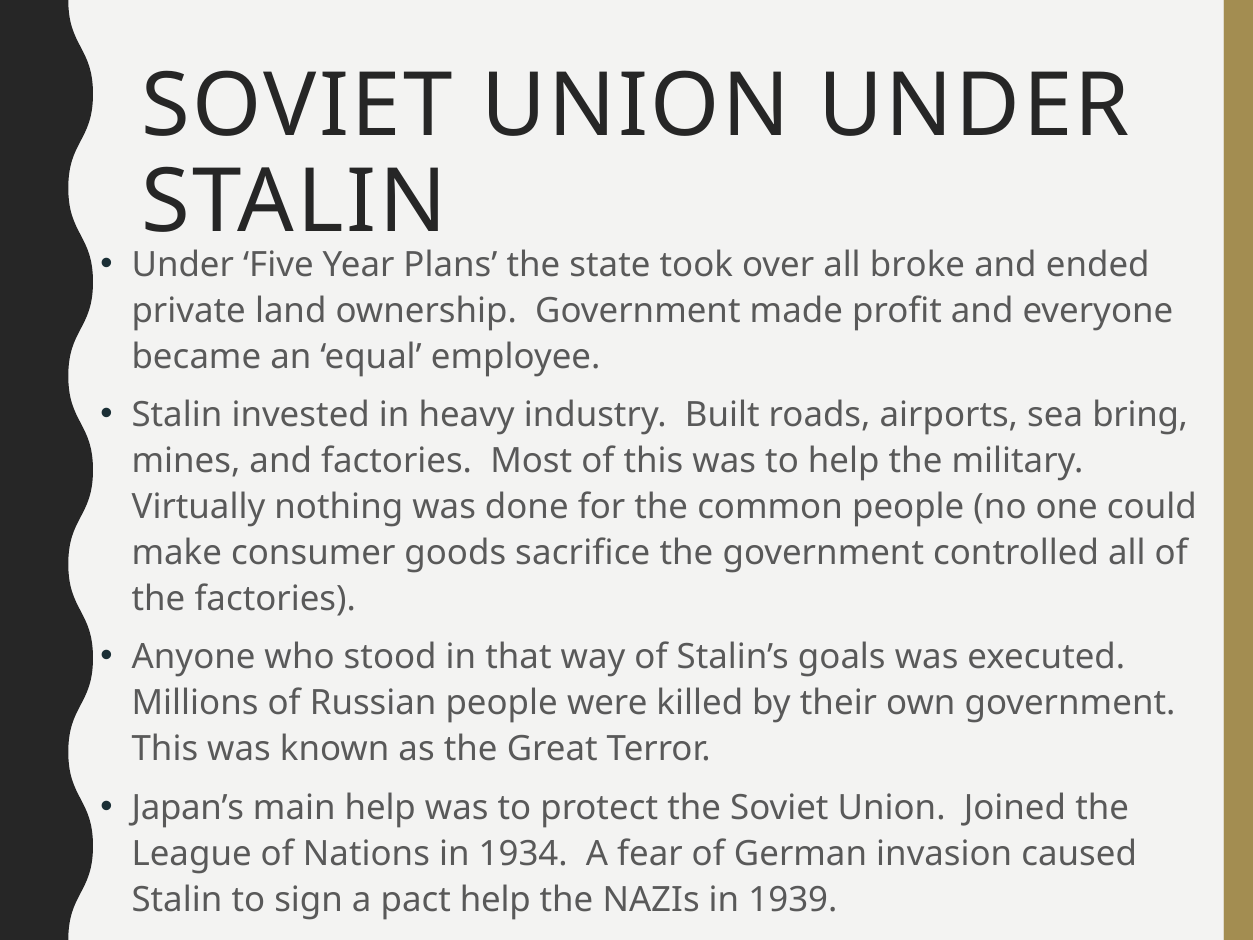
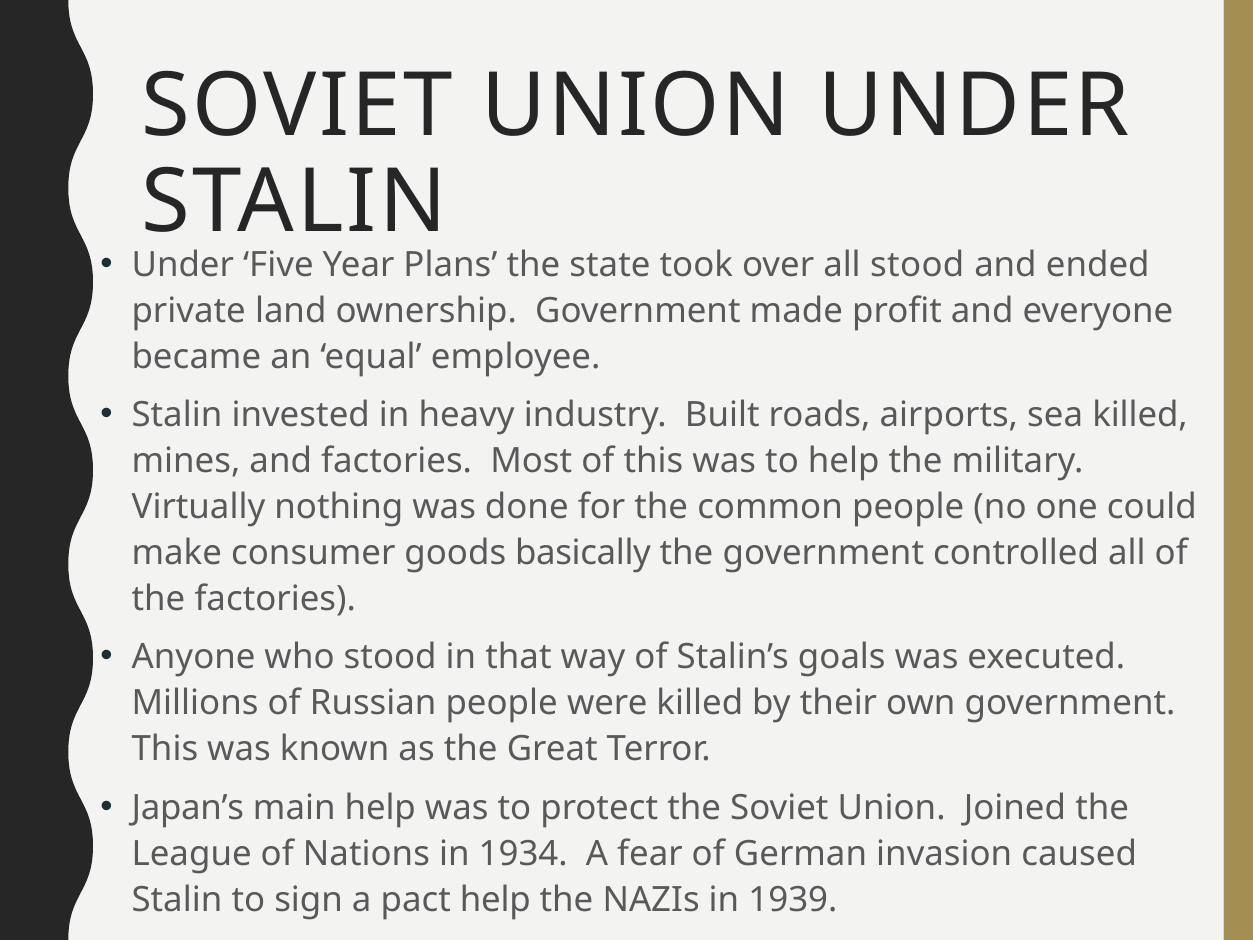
all broke: broke -> stood (917, 265)
sea bring: bring -> killed (1140, 415)
sacrifice: sacrifice -> basically (583, 553)
